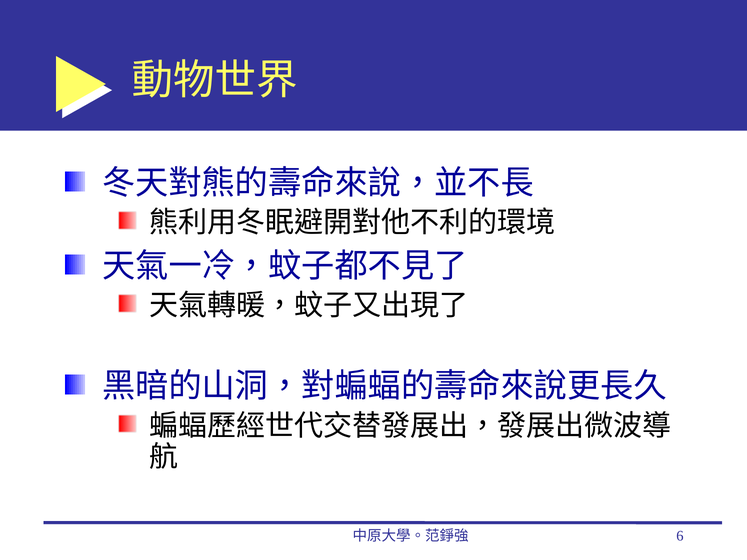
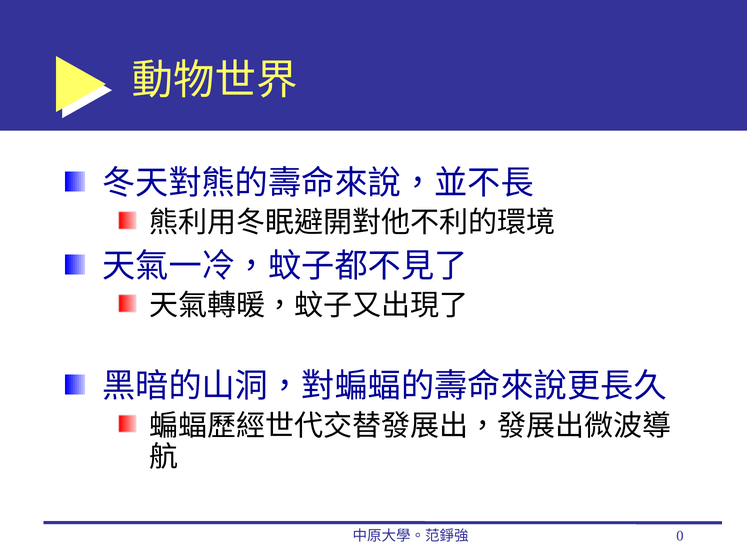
6: 6 -> 0 (680, 536)
